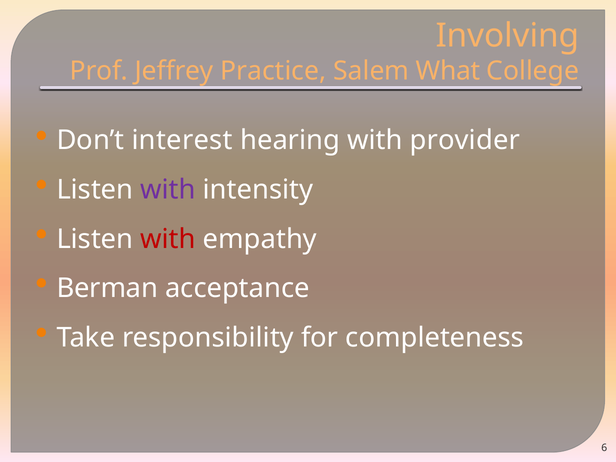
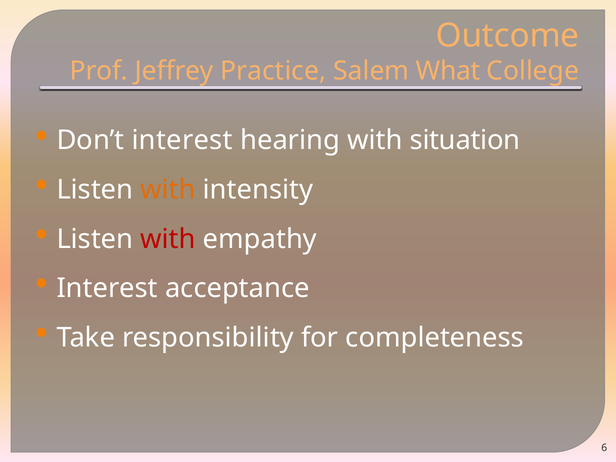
Involving: Involving -> Outcome (508, 36)
provider: provider -> situation (465, 140)
with colour: purple -> orange (168, 190)
Berman: Berman -> Interest (107, 288)
